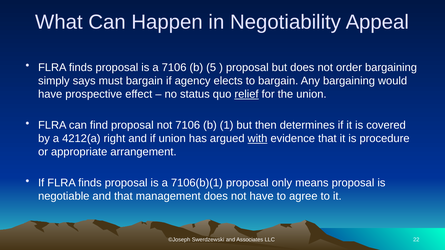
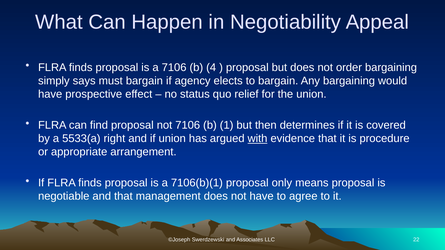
5: 5 -> 4 (211, 68)
relief underline: present -> none (247, 94)
4212(a: 4212(a -> 5533(a (81, 139)
